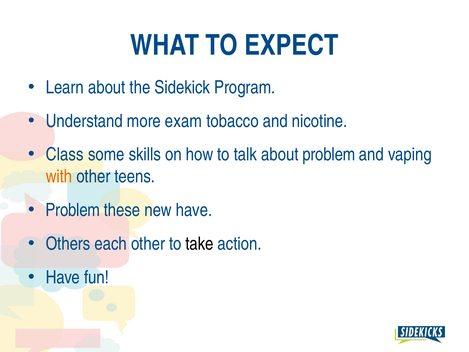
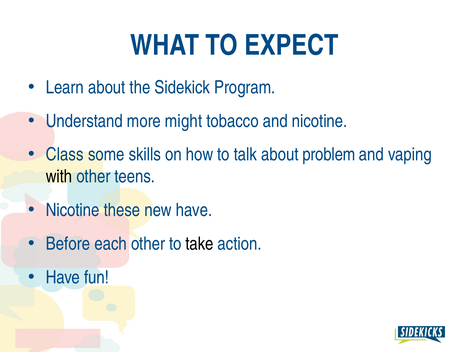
exam: exam -> might (184, 121)
with colour: orange -> black (59, 176)
Problem: Problem -> Nicotine (73, 210)
Others: Others -> Before (68, 244)
